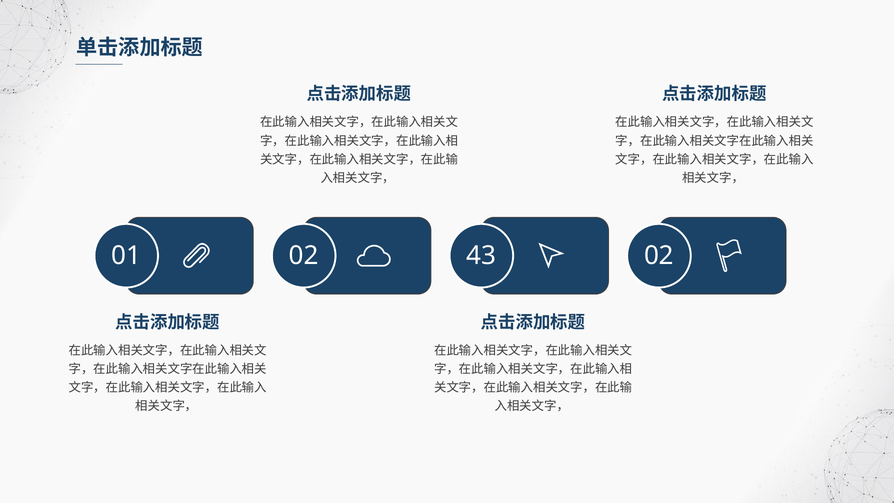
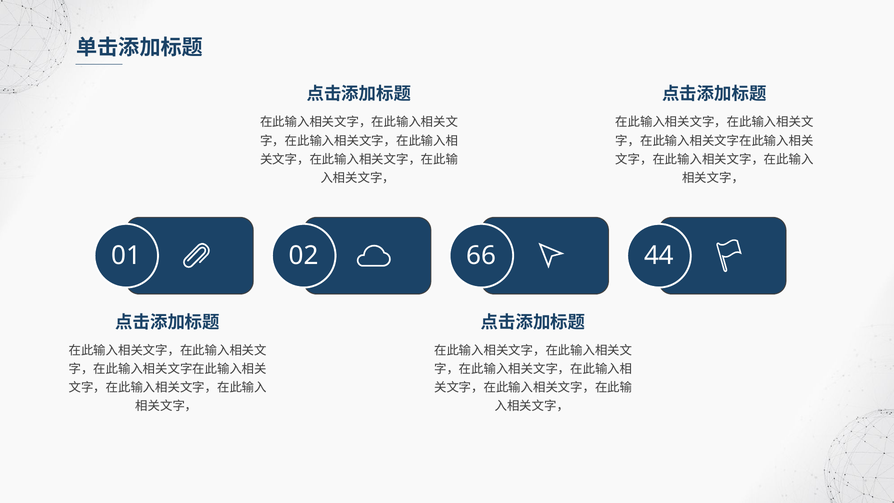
43: 43 -> 66 (481, 255)
02 02: 02 -> 44 (659, 255)
